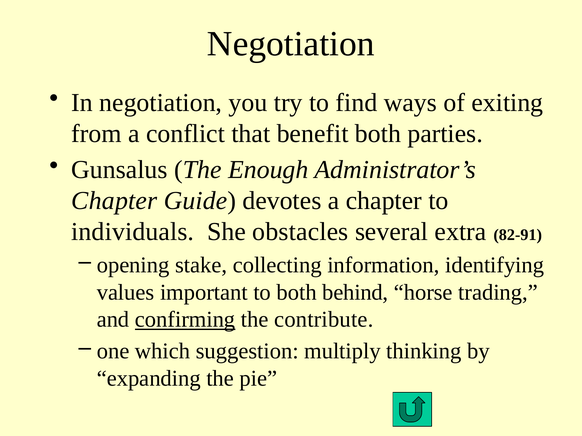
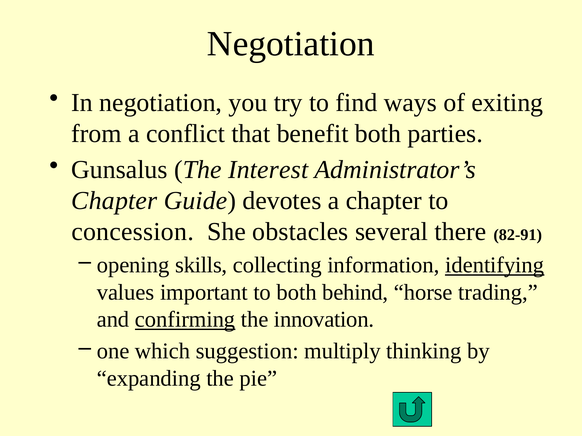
Enough: Enough -> Interest (268, 170)
individuals: individuals -> concession (133, 232)
extra: extra -> there (460, 232)
stake: stake -> skills (201, 265)
identifying underline: none -> present (495, 265)
contribute: contribute -> innovation (324, 320)
